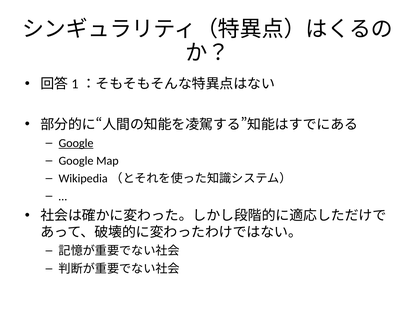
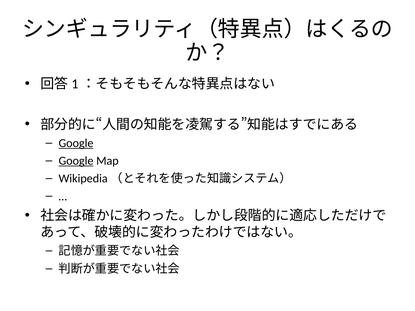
Google underline: none -> present (76, 161)
